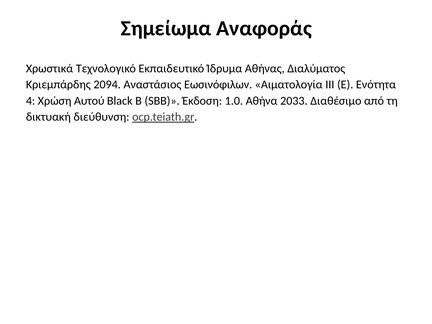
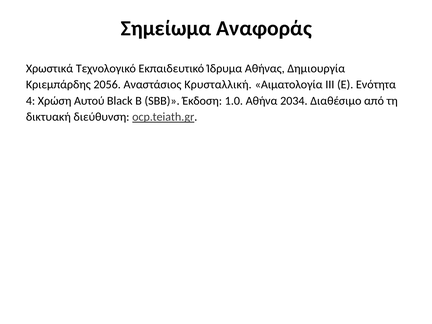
Διαλύματος: Διαλύματος -> Δημιουργία (316, 68)
2094: 2094 -> 2056 (107, 85)
Εωσινόφιλων: Εωσινόφιλων -> Κρυσταλλική (218, 85)
2033: 2033 -> 2034 (294, 101)
